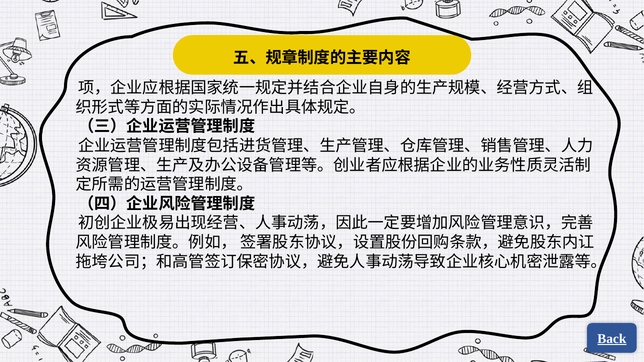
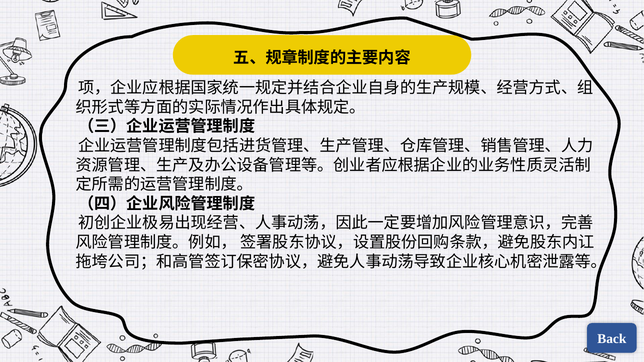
Back underline: present -> none (612, 339)
